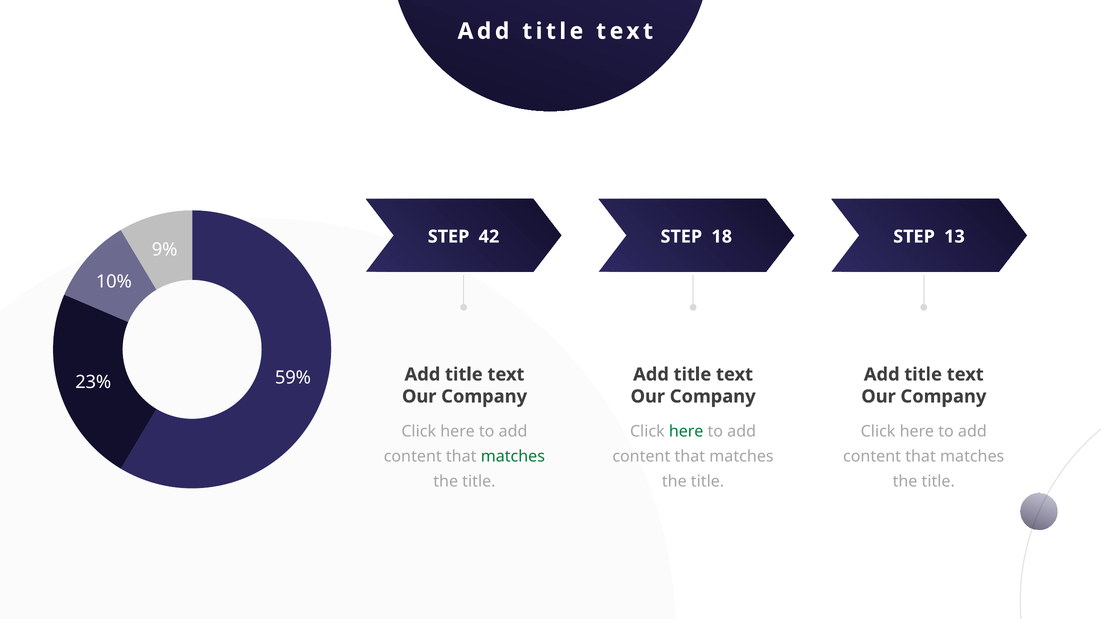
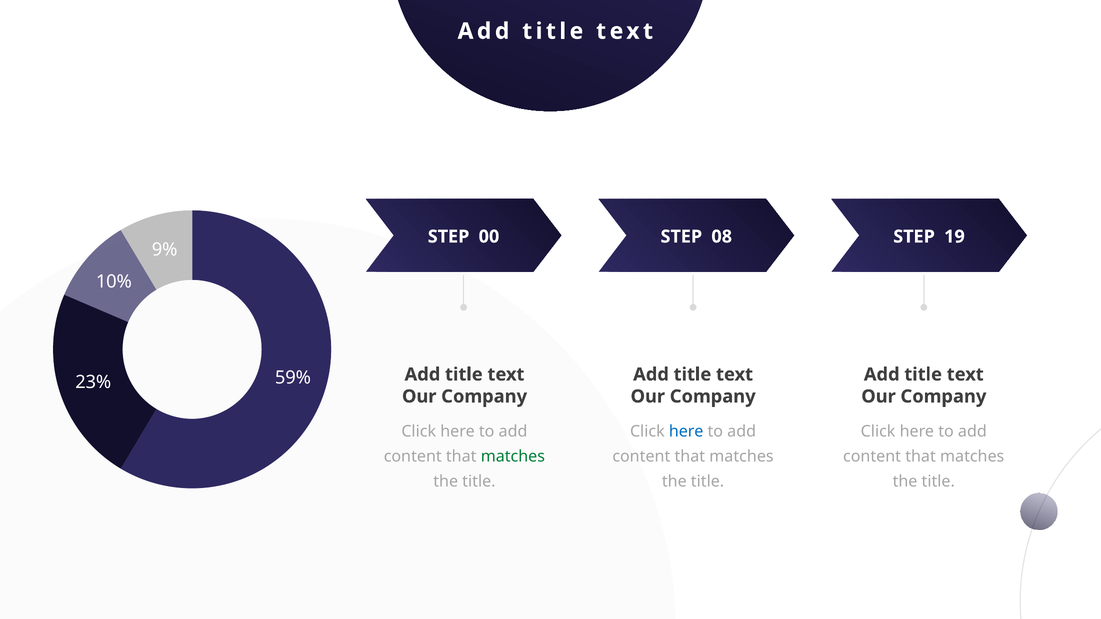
42: 42 -> 00 (489, 237)
18: 18 -> 08 (722, 237)
13: 13 -> 19 (954, 237)
here colour: green -> blue (686, 432)
